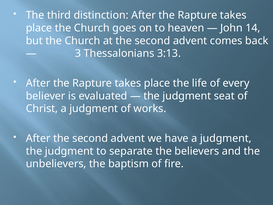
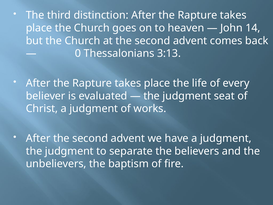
3: 3 -> 0 (78, 53)
